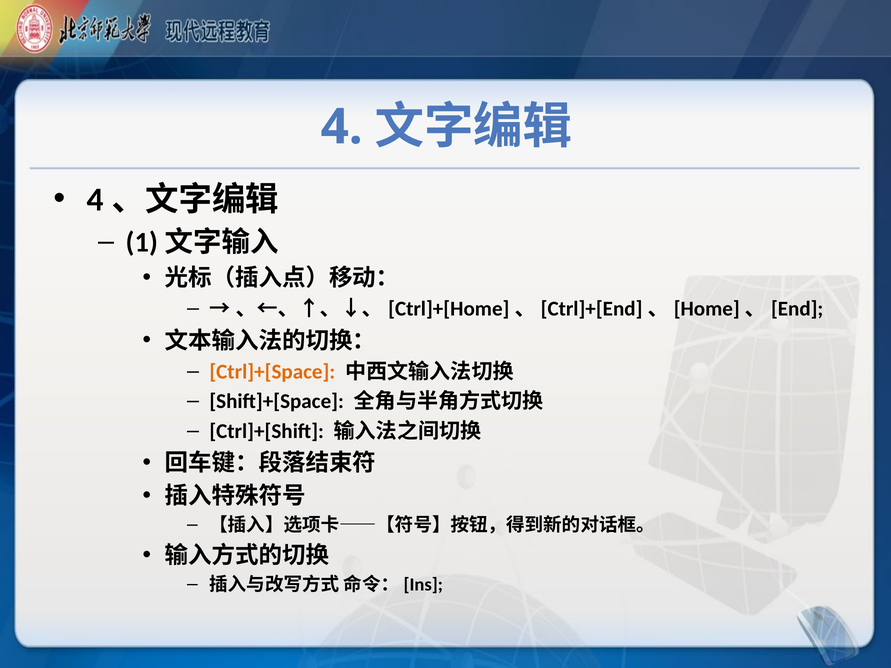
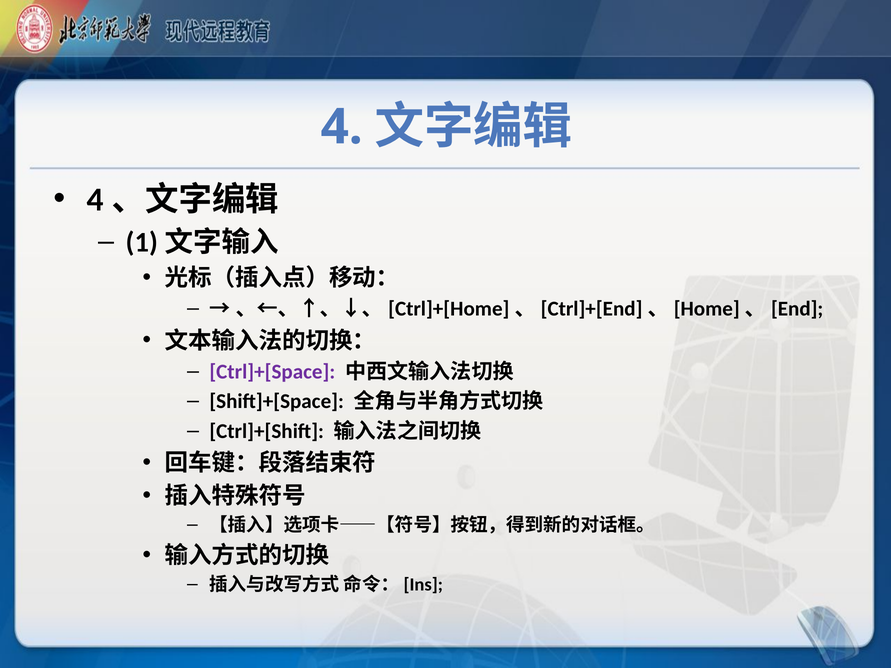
Ctrl]+[Space colour: orange -> purple (272, 372)
